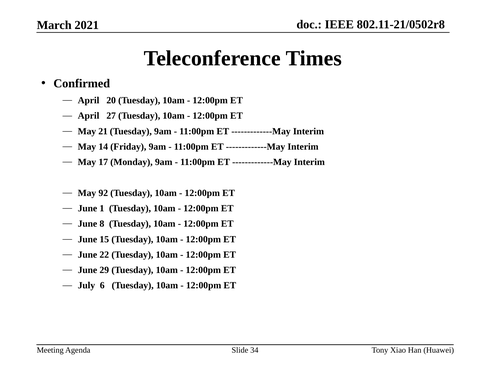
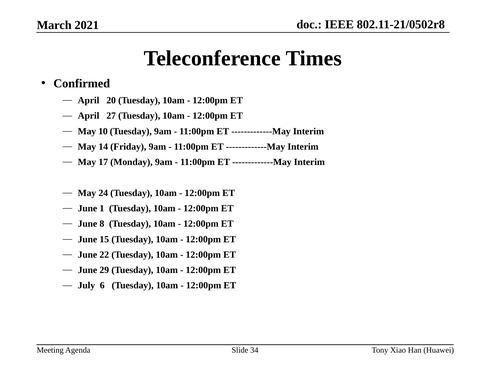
21: 21 -> 10 (103, 131)
92: 92 -> 24 (103, 193)
